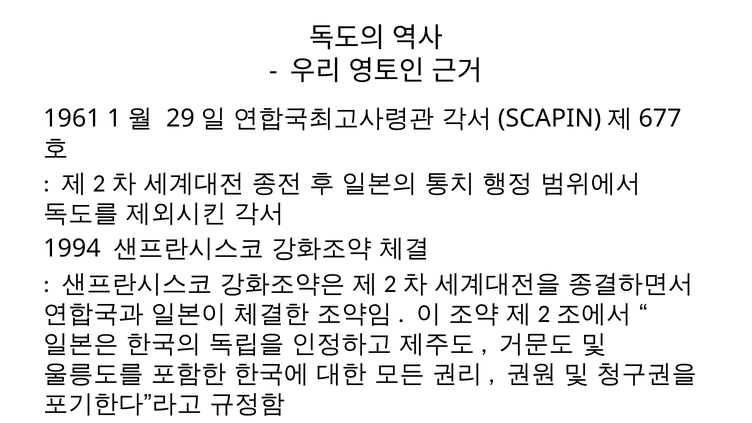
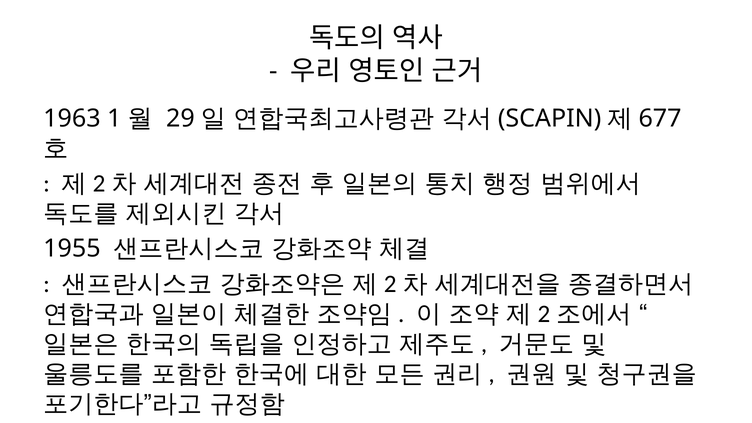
1961: 1961 -> 1963 (72, 118)
1994: 1994 -> 1955 (72, 249)
